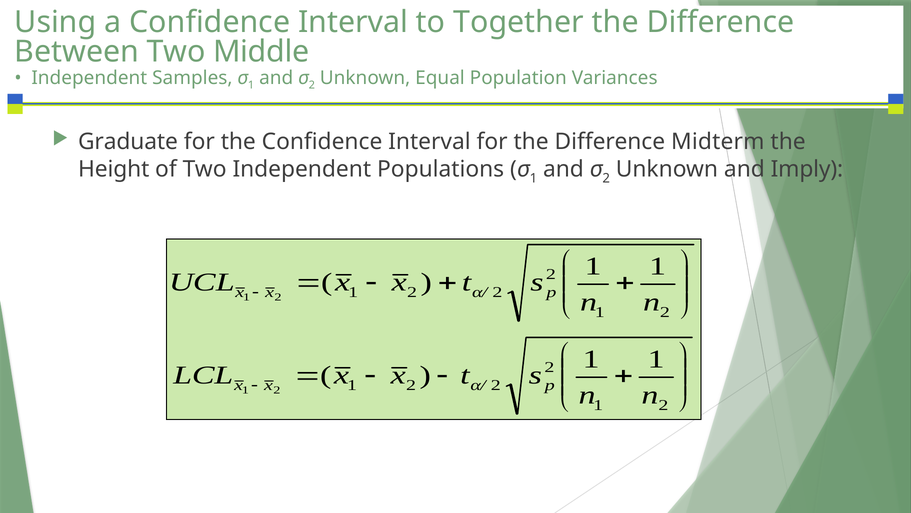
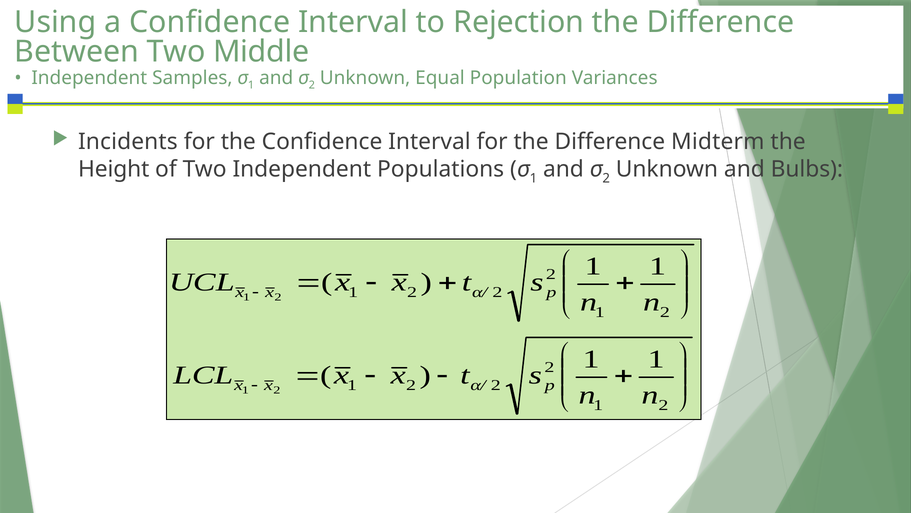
Together: Together -> Rejection (519, 22)
Graduate: Graduate -> Incidents (128, 142)
Imply: Imply -> Bulbs (807, 169)
